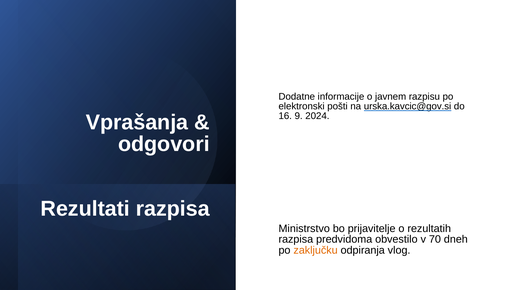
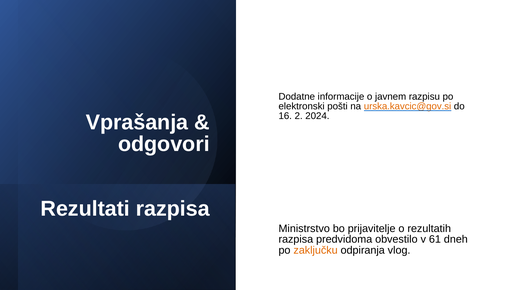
urska.kavcic@gov.si colour: black -> orange (408, 106)
9: 9 -> 2 (299, 116)
70: 70 -> 61 (435, 239)
